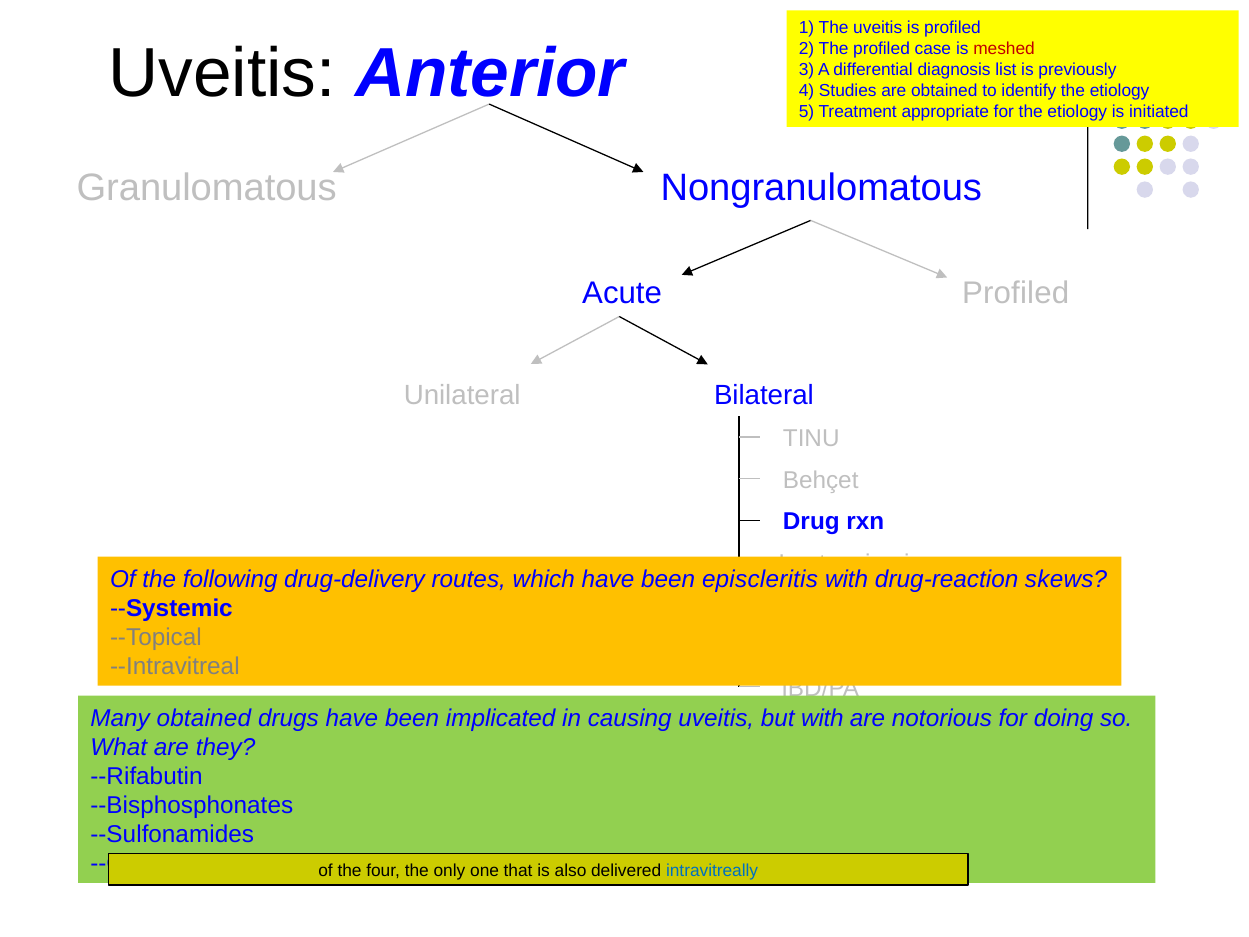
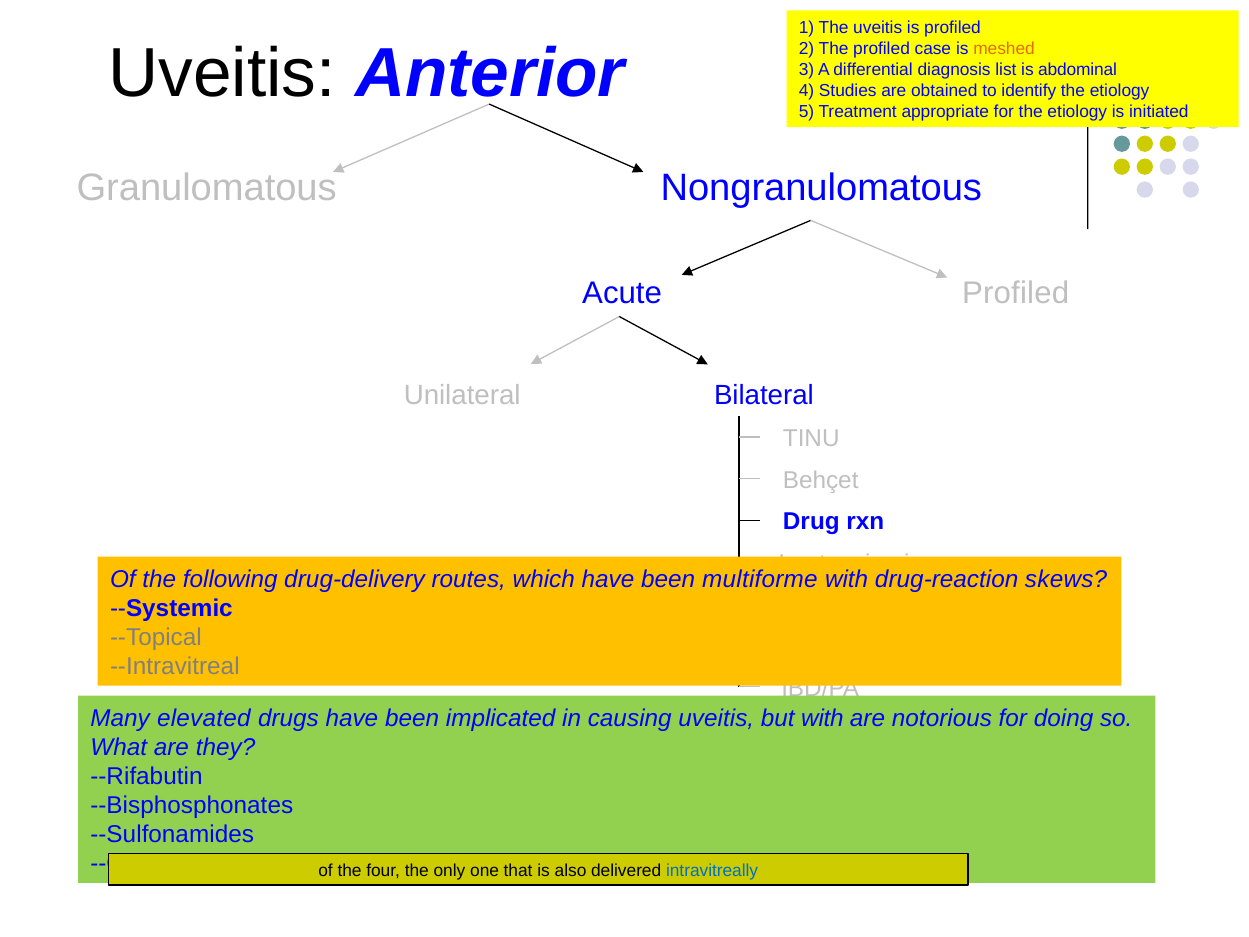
meshed colour: red -> orange (1004, 49)
previously: previously -> abdominal (1078, 70)
episcleritis: episcleritis -> multiforme (760, 579)
Many obtained: obtained -> elevated (204, 718)
